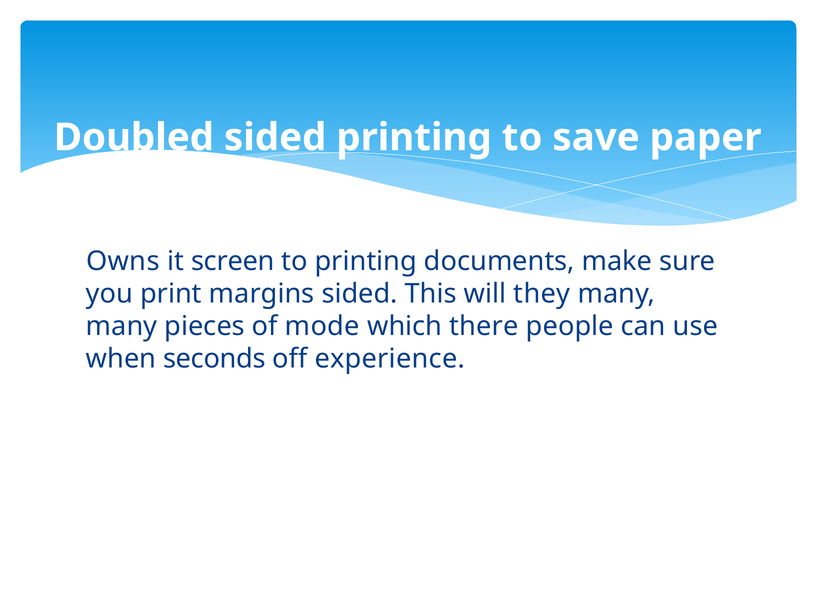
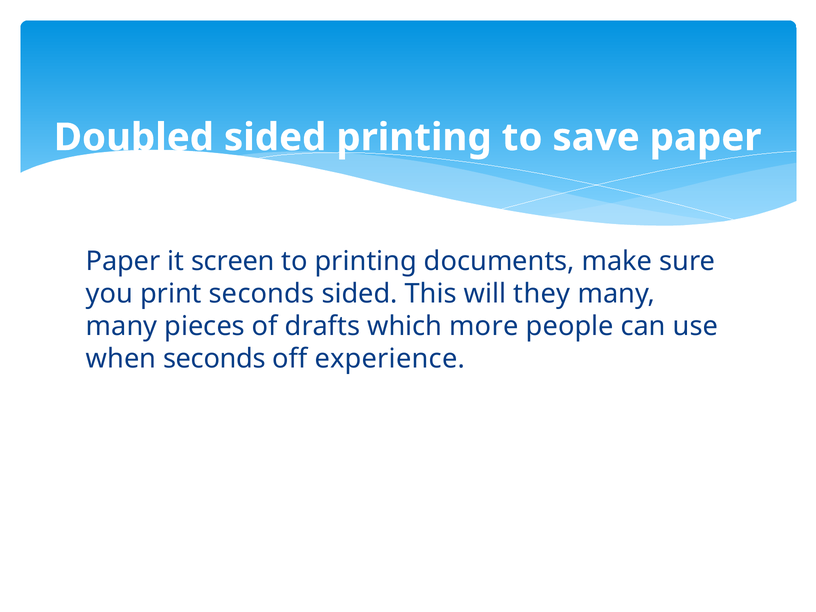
Owns: Owns -> Paper (123, 261)
print margins: margins -> seconds (262, 294)
mode: mode -> drafts (322, 326)
there: there -> more (484, 326)
